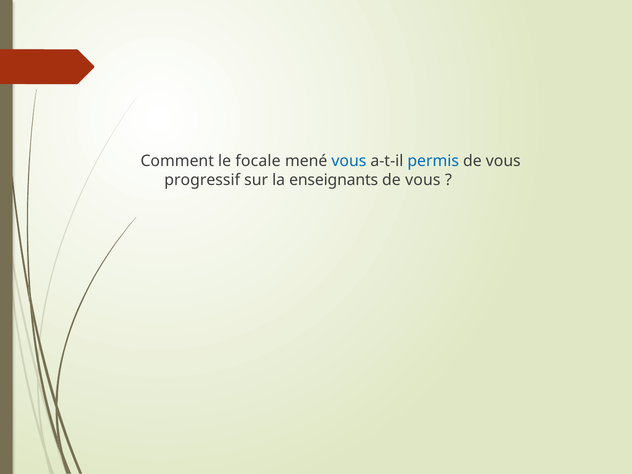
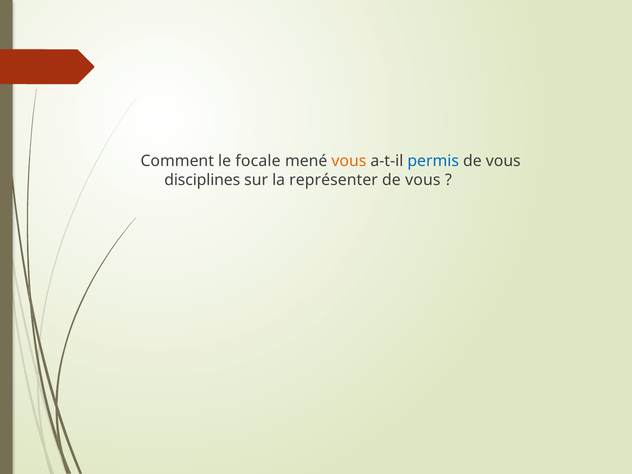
vous colour: blue -> orange (349, 161)
progressif: progressif -> disciplines (202, 180)
enseignants: enseignants -> représenter (334, 180)
